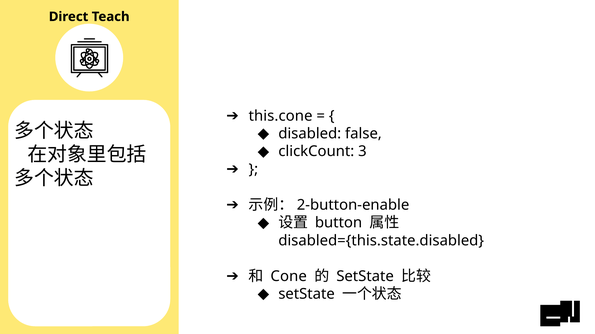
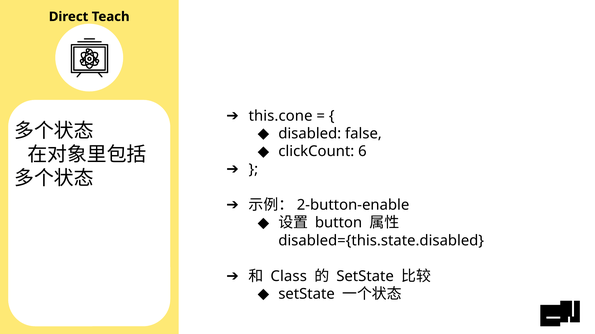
3: 3 -> 6 (362, 152)
Cone: Cone -> Class (289, 277)
